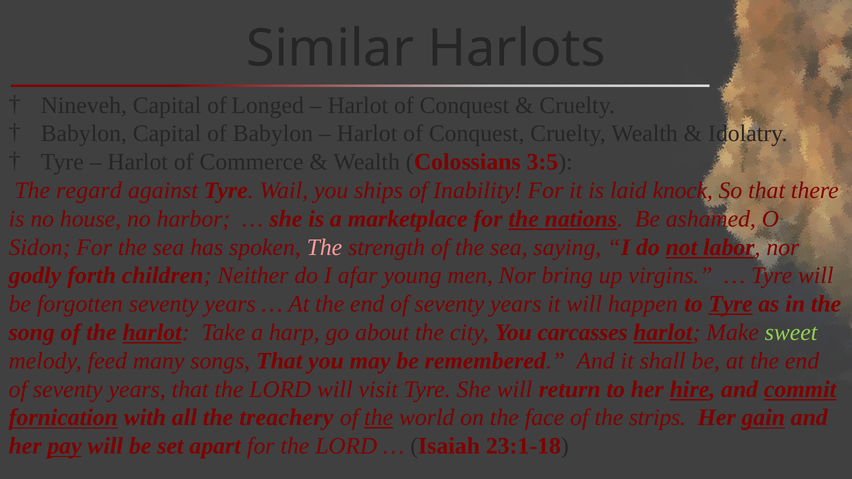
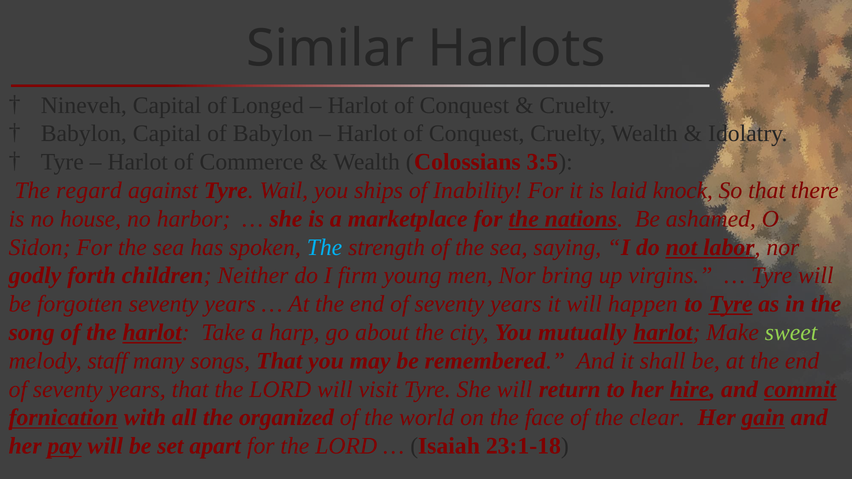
The colour: pink -> light blue (324, 247)
afar: afar -> firm (358, 276)
carcasses: carcasses -> mutually (582, 333)
feed: feed -> staff (107, 361)
treachery: treachery -> organized (287, 418)
the underline: present -> none (379, 418)
strips: strips -> clear (657, 418)
